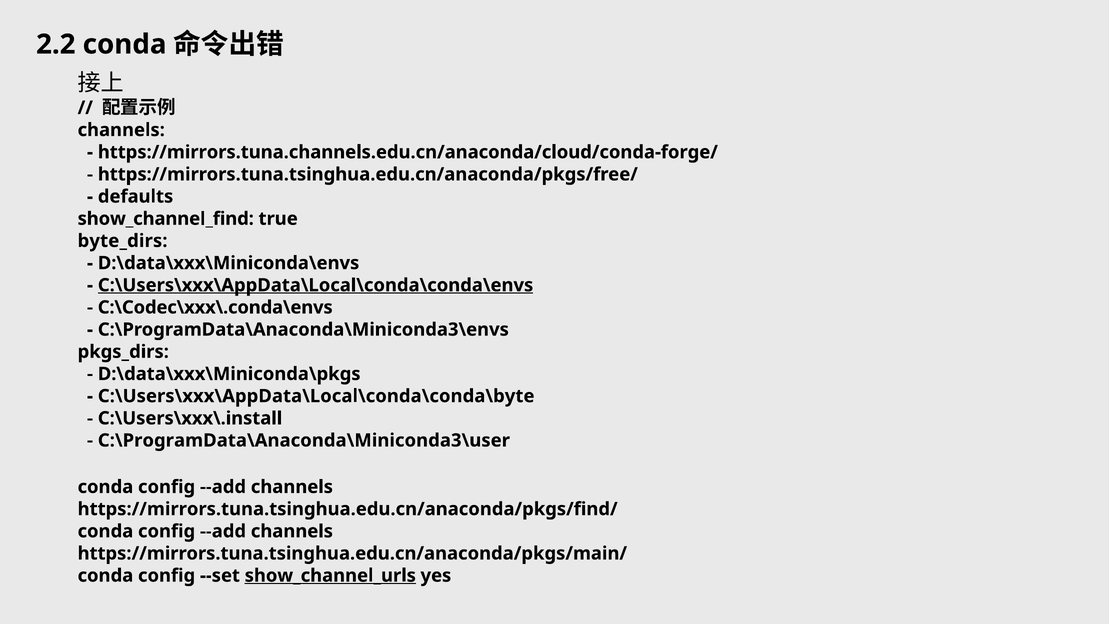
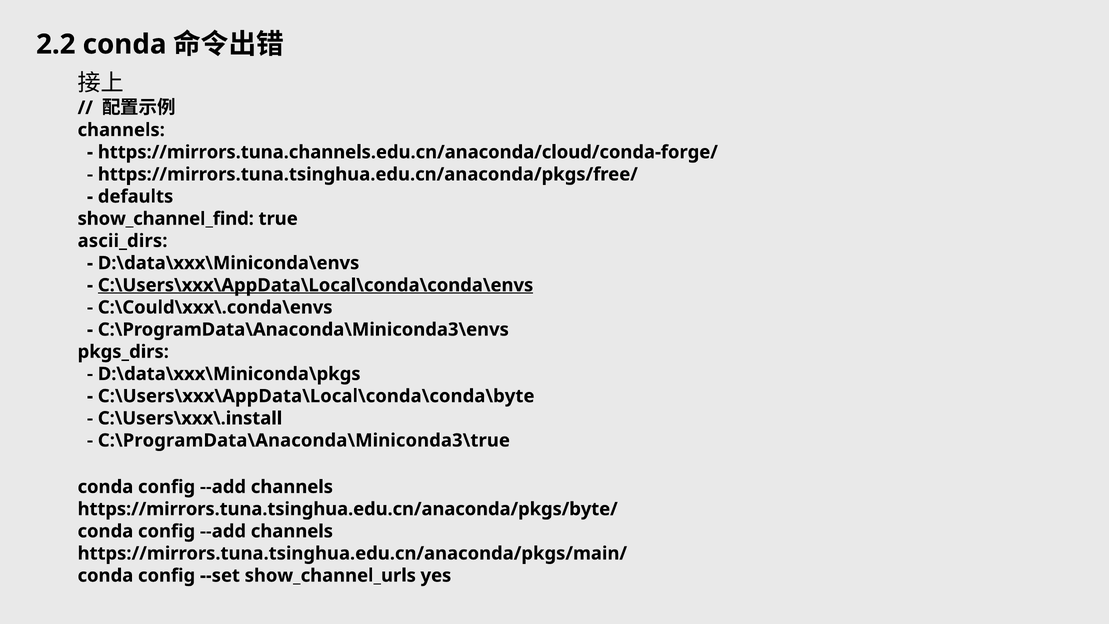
byte_dirs: byte_dirs -> ascii_dirs (123, 241)
C:\Codec\xxx\.conda\envs: C:\Codec\xxx\.conda\envs -> C:\Could\xxx\.conda\envs (215, 307)
C:\ProgramData\Anaconda\Miniconda3\user: C:\ProgramData\Anaconda\Miniconda3\user -> C:\ProgramData\Anaconda\Miniconda3\true (304, 440)
https://mirrors.tuna.tsinghua.edu.cn/anaconda/pkgs/find/: https://mirrors.tuna.tsinghua.edu.cn/anaconda/pkgs/find/ -> https://mirrors.tuna.tsinghua.edu.cn/anaconda/pkgs/byte/ (348, 509)
show_channel_urls underline: present -> none (330, 575)
